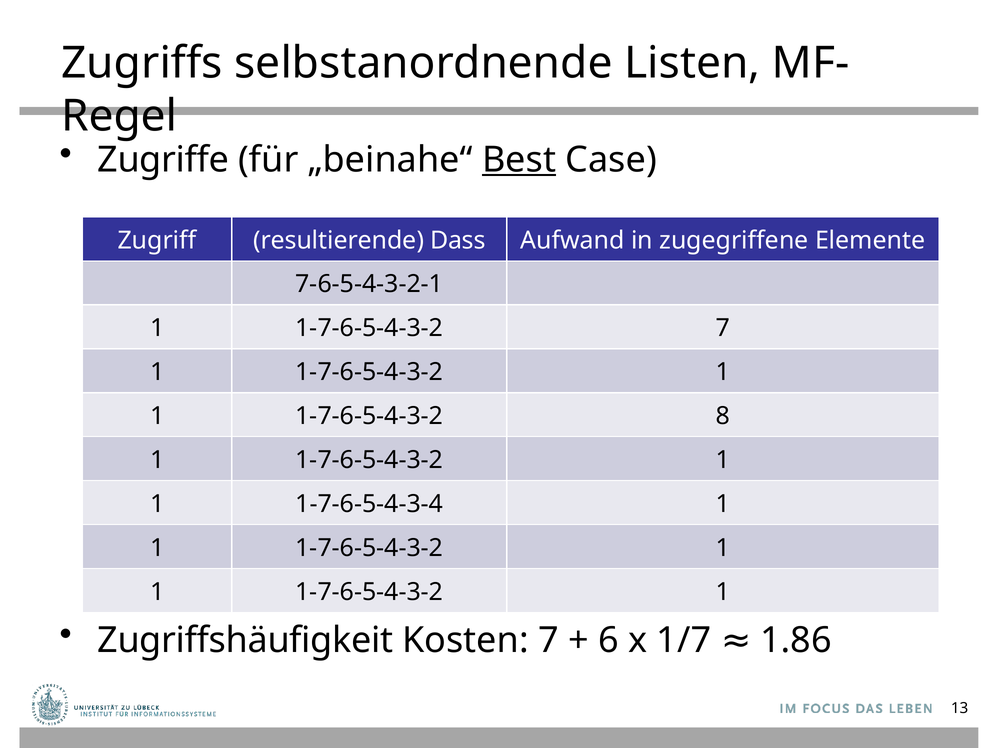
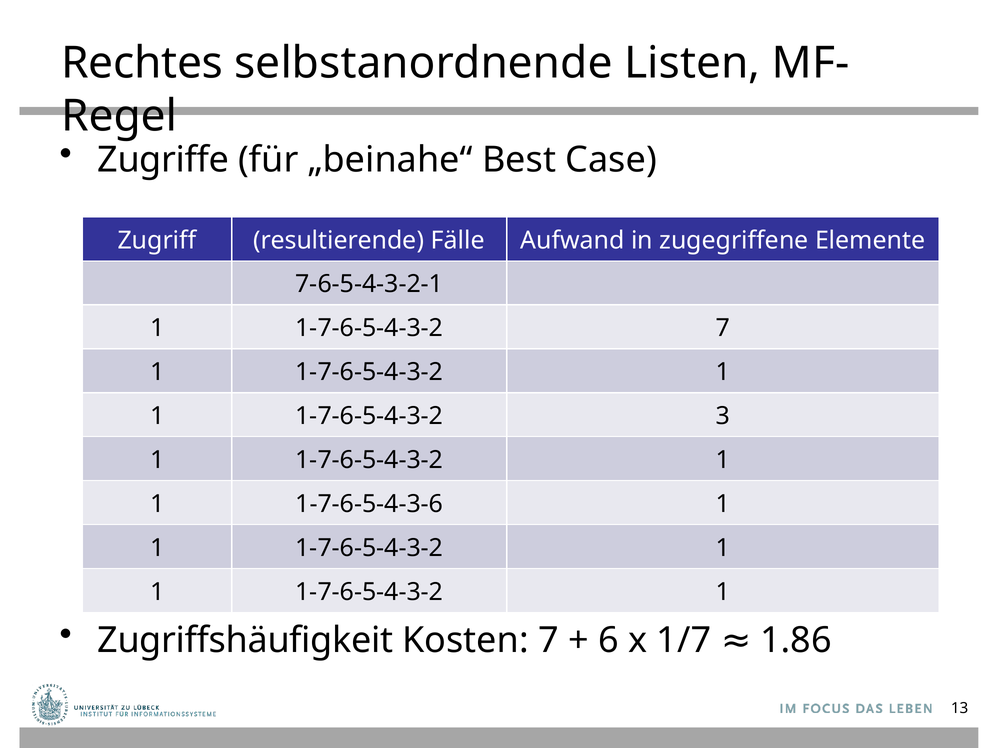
Zugriffs: Zugriffs -> Rechtes (142, 63)
Best underline: present -> none (519, 160)
Dass: Dass -> Fälle (458, 240)
8: 8 -> 3 (723, 416)
1-7-6-5-4-3-4: 1-7-6-5-4-3-4 -> 1-7-6-5-4-3-6 (369, 504)
